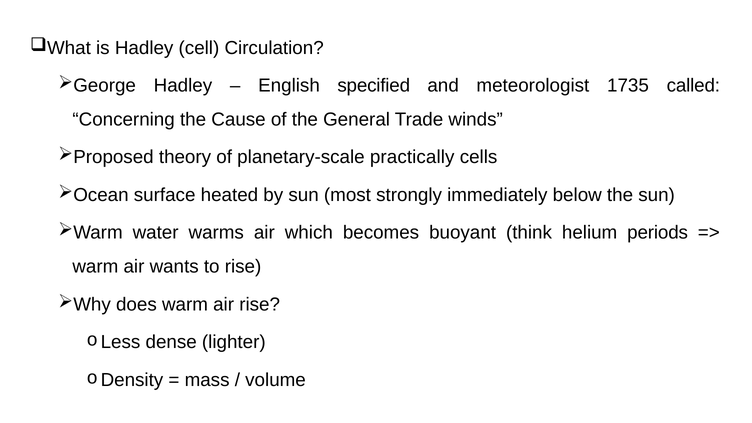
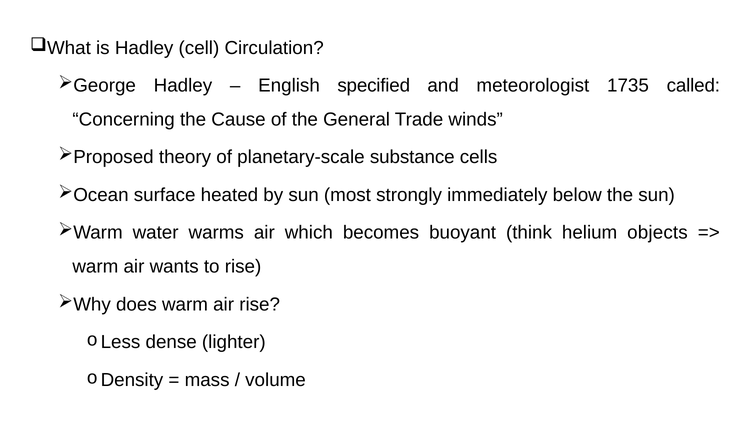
practically: practically -> substance (412, 157)
periods: periods -> objects (657, 233)
